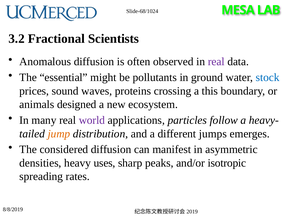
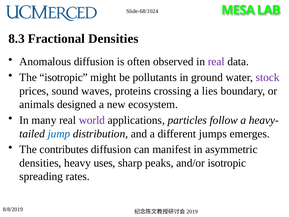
3.2: 3.2 -> 8.3 (17, 39)
Fractional Scientists: Scientists -> Densities (113, 39)
The essential: essential -> isotropic (64, 77)
stock colour: blue -> purple (268, 77)
this: this -> lies (210, 91)
jump colour: orange -> blue (59, 134)
considered: considered -> contributes (64, 149)
